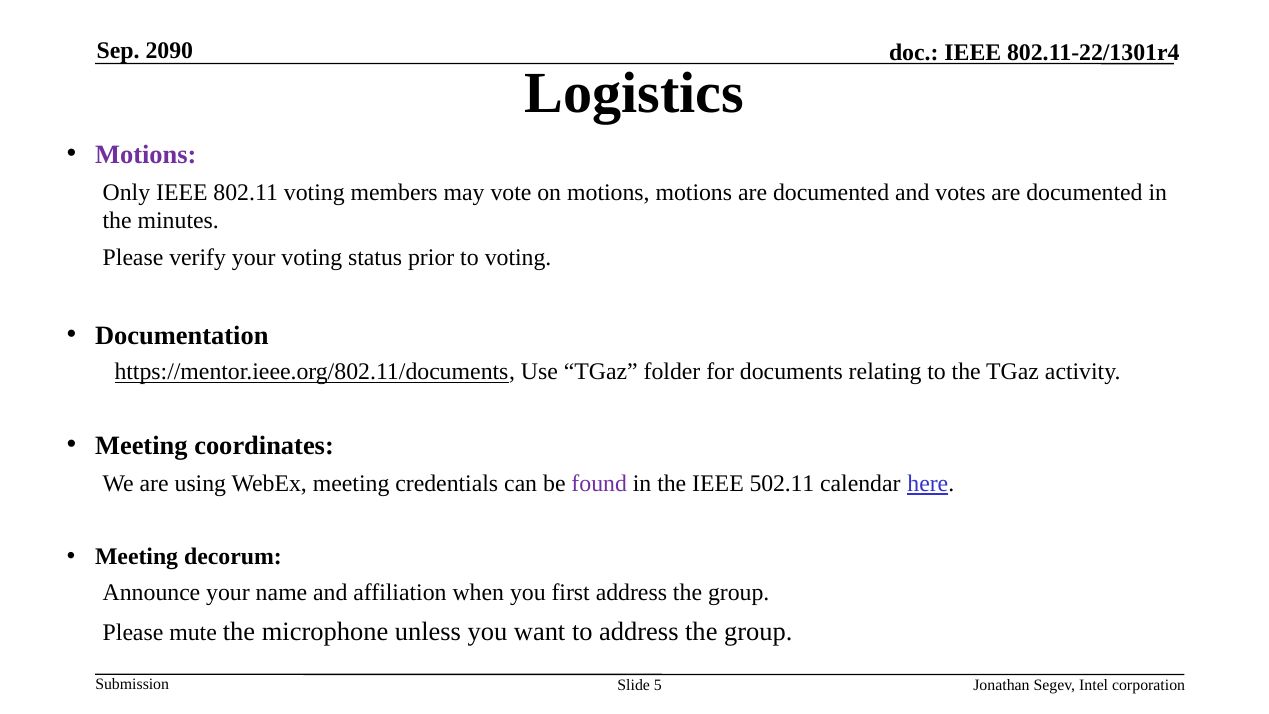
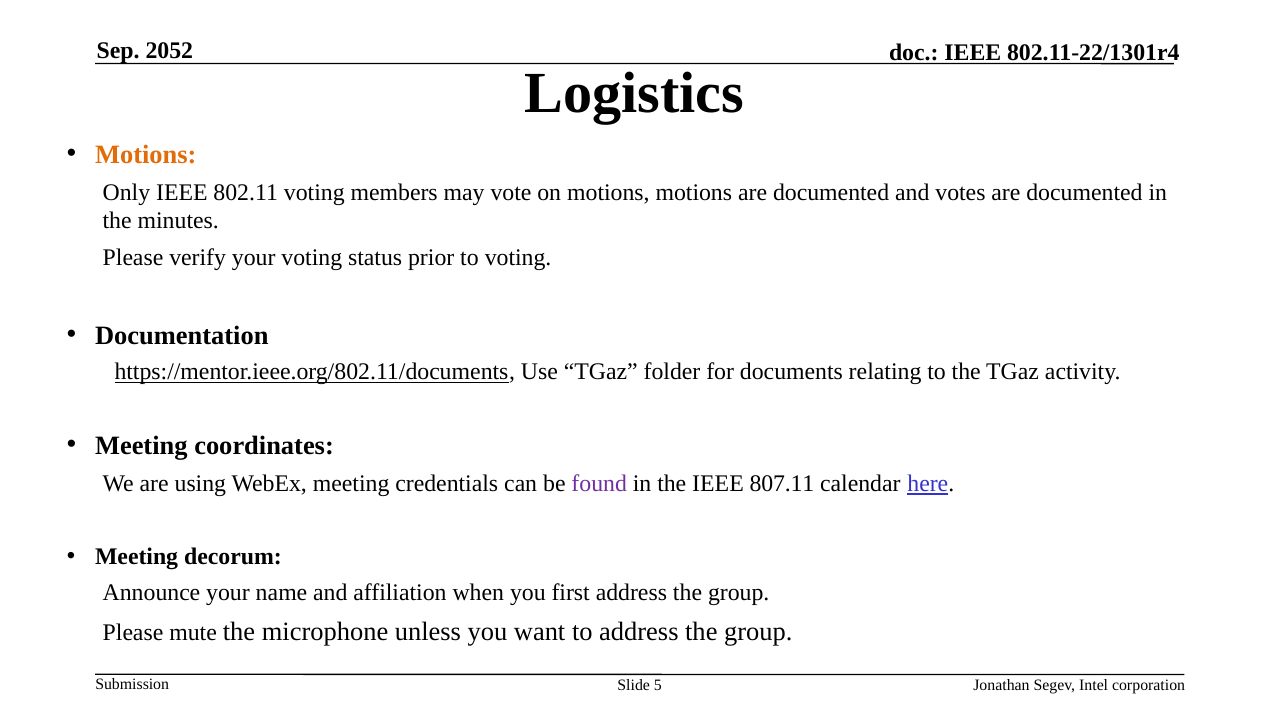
2090: 2090 -> 2052 (169, 50)
Motions colour: purple -> orange (146, 155)
502.11: 502.11 -> 807.11 (782, 483)
